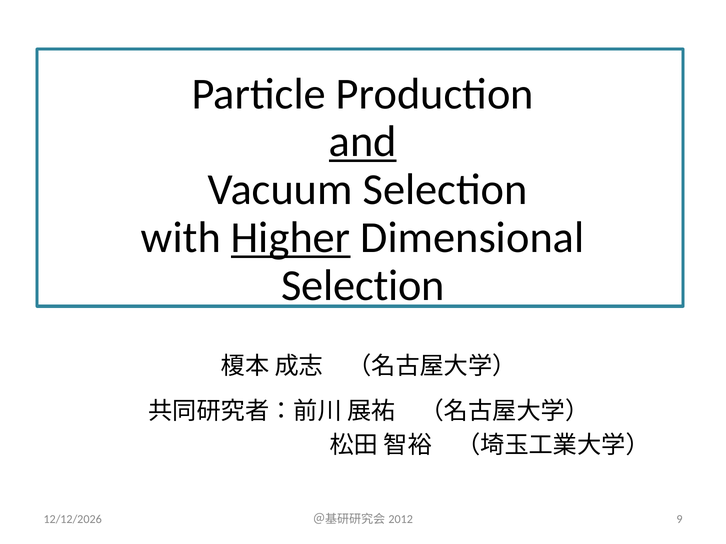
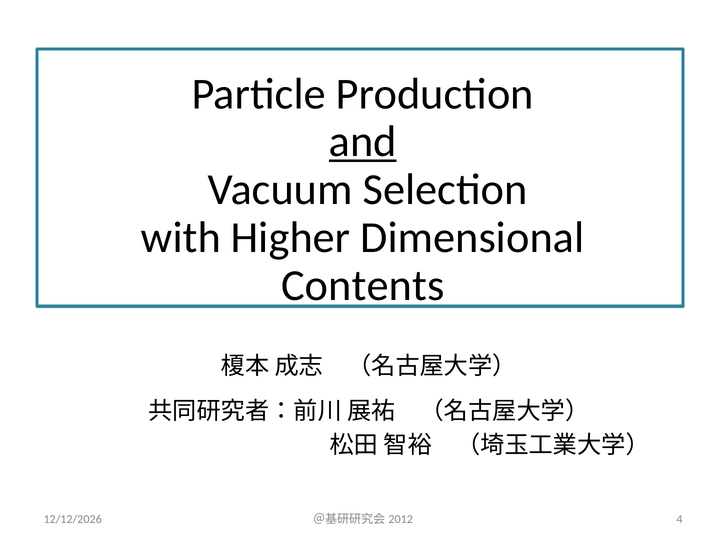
Higher underline: present -> none (291, 238)
Selection: Selection -> Contents (363, 286)
9: 9 -> 4 (679, 520)
